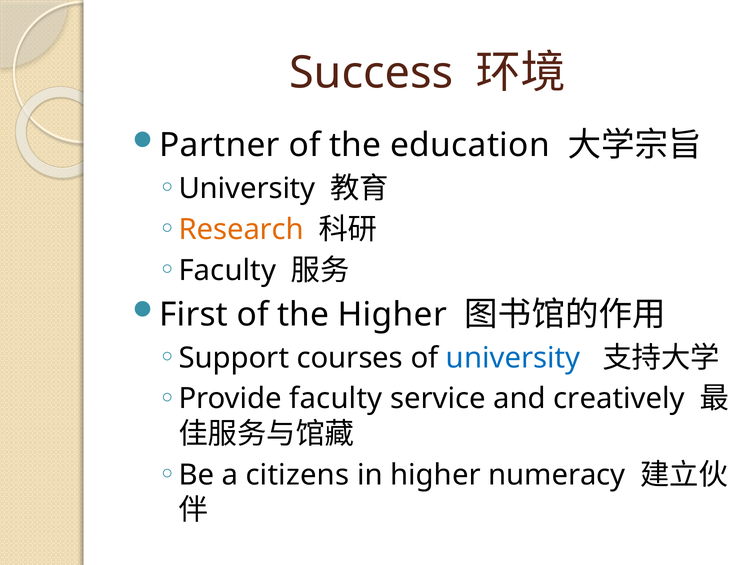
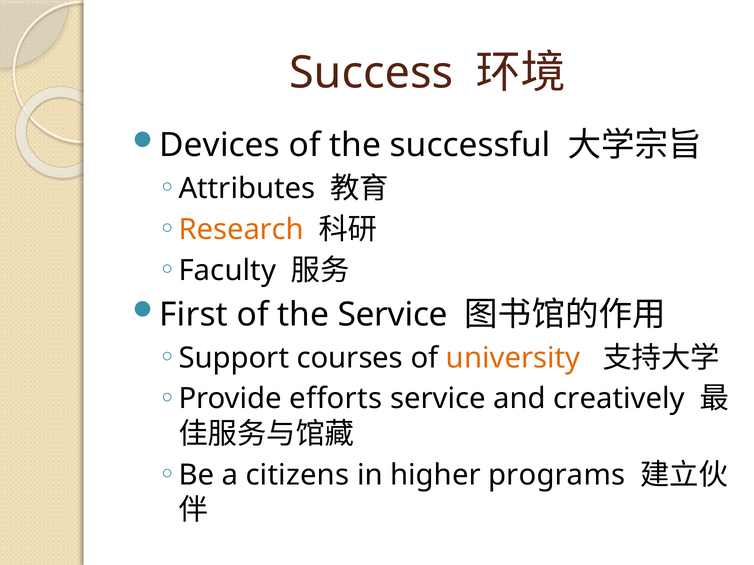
Partner: Partner -> Devices (220, 146)
education: education -> successful (470, 146)
University: University -> Attributes (247, 189)
the Higher: Higher -> Service (393, 315)
university colour: blue -> orange (513, 358)
Provide faculty: faculty -> efforts (336, 399)
numeracy: numeracy -> programs (557, 475)
